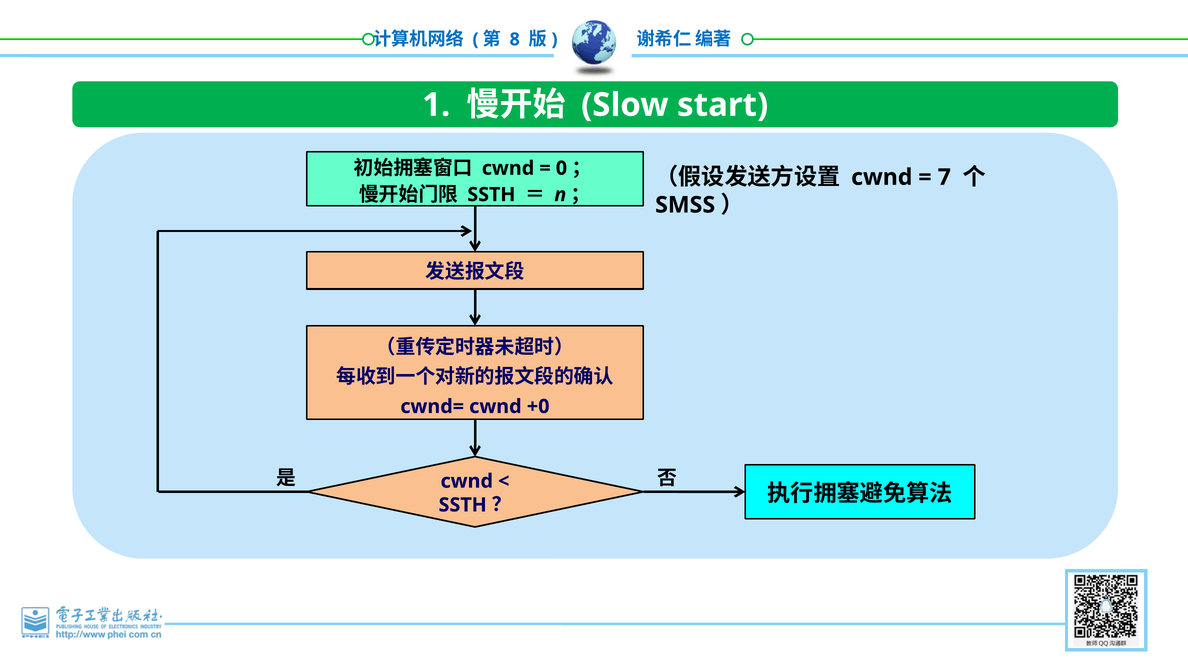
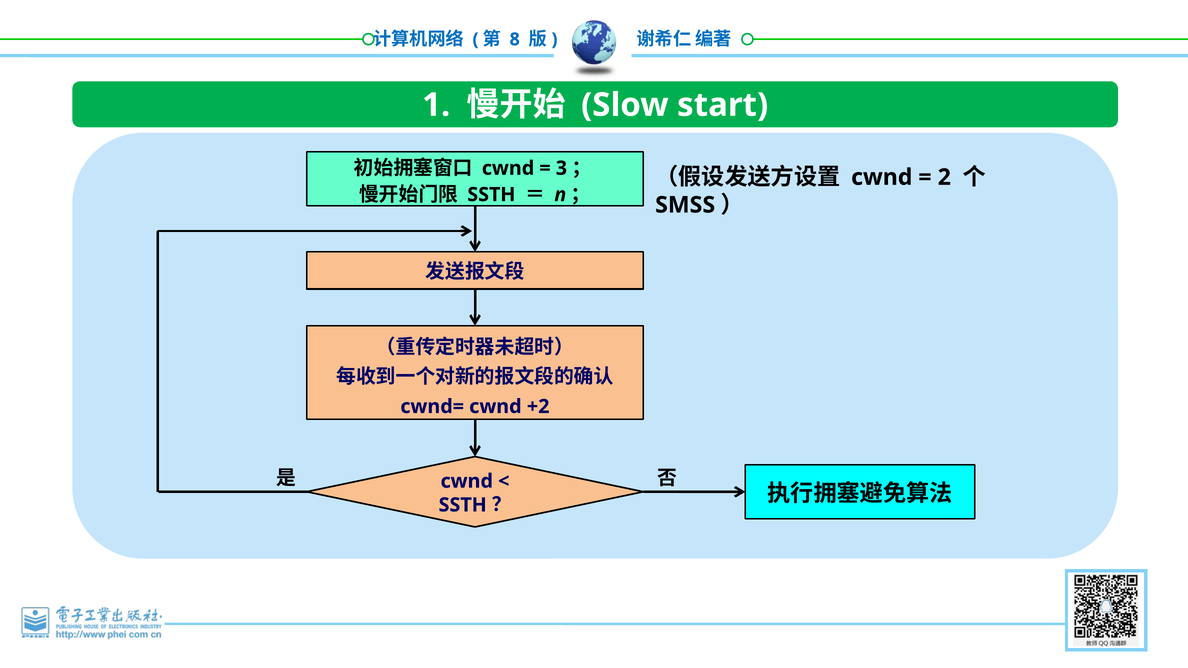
0: 0 -> 3 (561, 168)
7: 7 -> 2 (944, 177)
+0: +0 -> +2 (538, 407)
